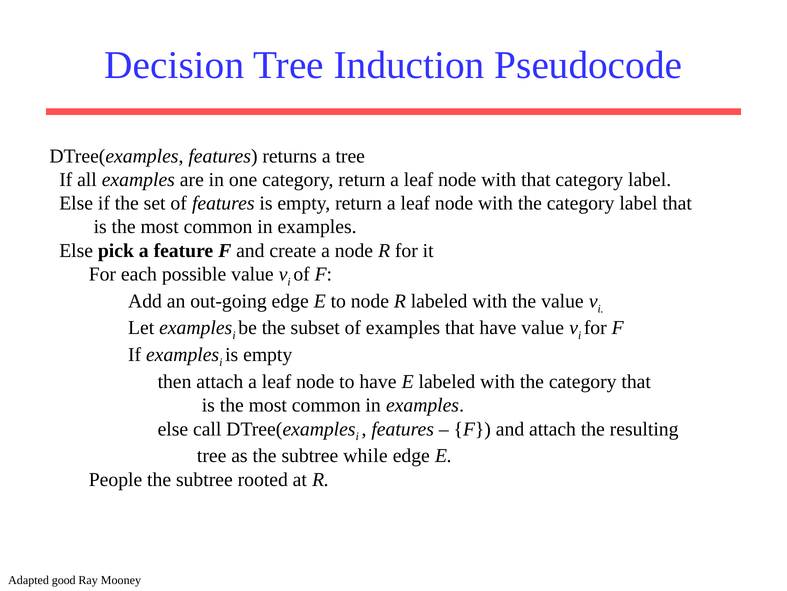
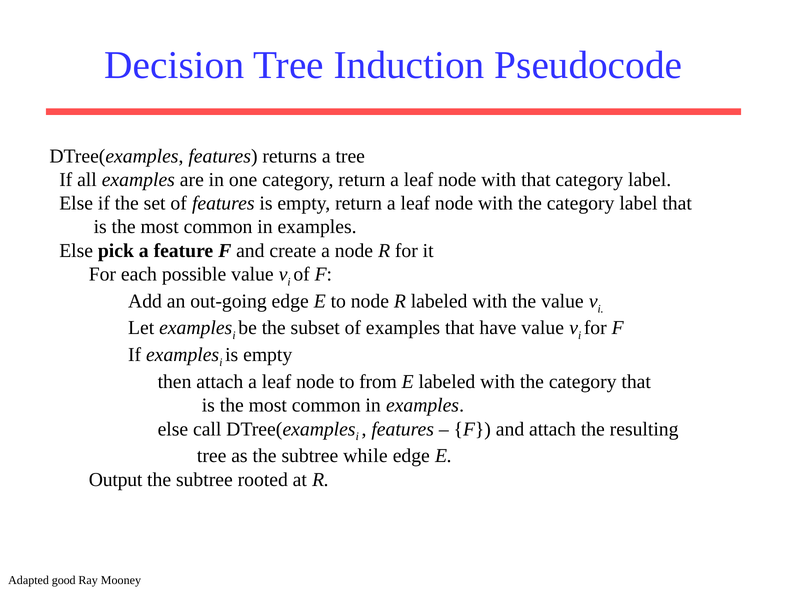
to have: have -> from (378, 381)
People: People -> Output (116, 479)
